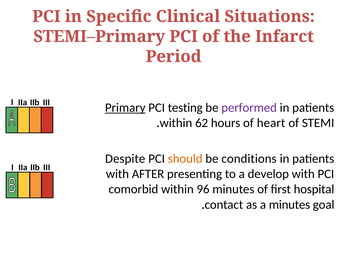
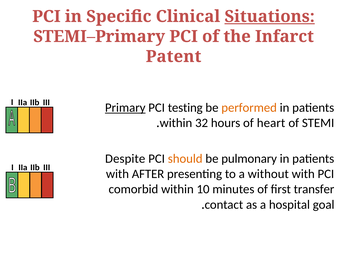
Situations underline: none -> present (270, 16)
Period: Period -> Patent (174, 56)
performed colour: purple -> orange (249, 108)
62: 62 -> 32 (202, 123)
conditions: conditions -> pulmonary (249, 159)
develop: develop -> without (268, 174)
96: 96 -> 10 (203, 189)
hospital: hospital -> transfer (314, 189)
a minutes: minutes -> hospital (289, 204)
